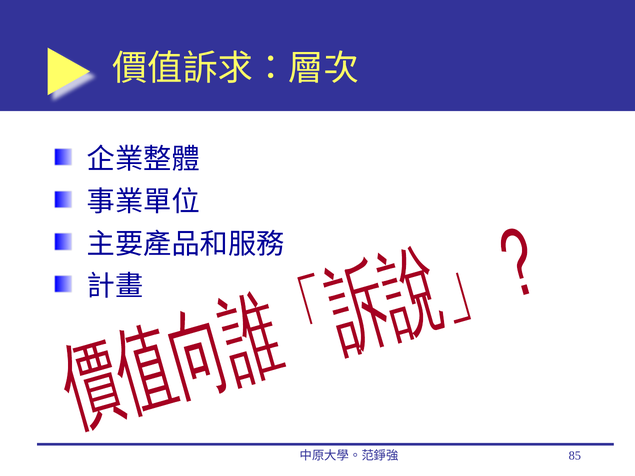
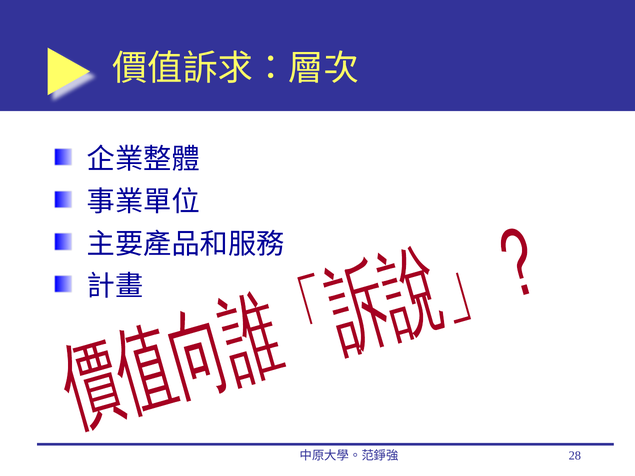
85: 85 -> 28 (575, 456)
